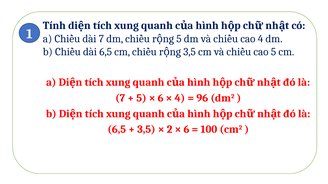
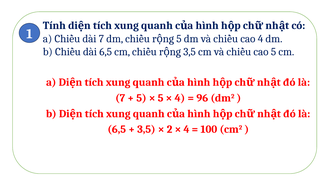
6: 6 -> 5 (161, 98)
6: 6 -> 4 (186, 130)
